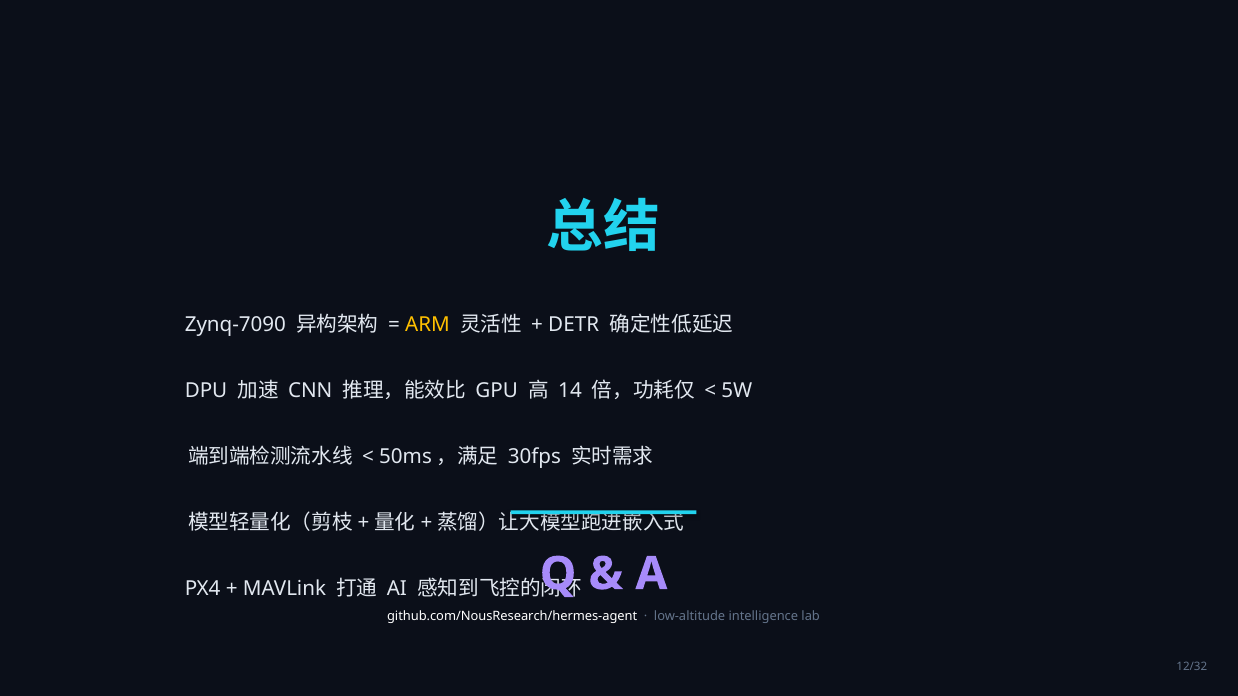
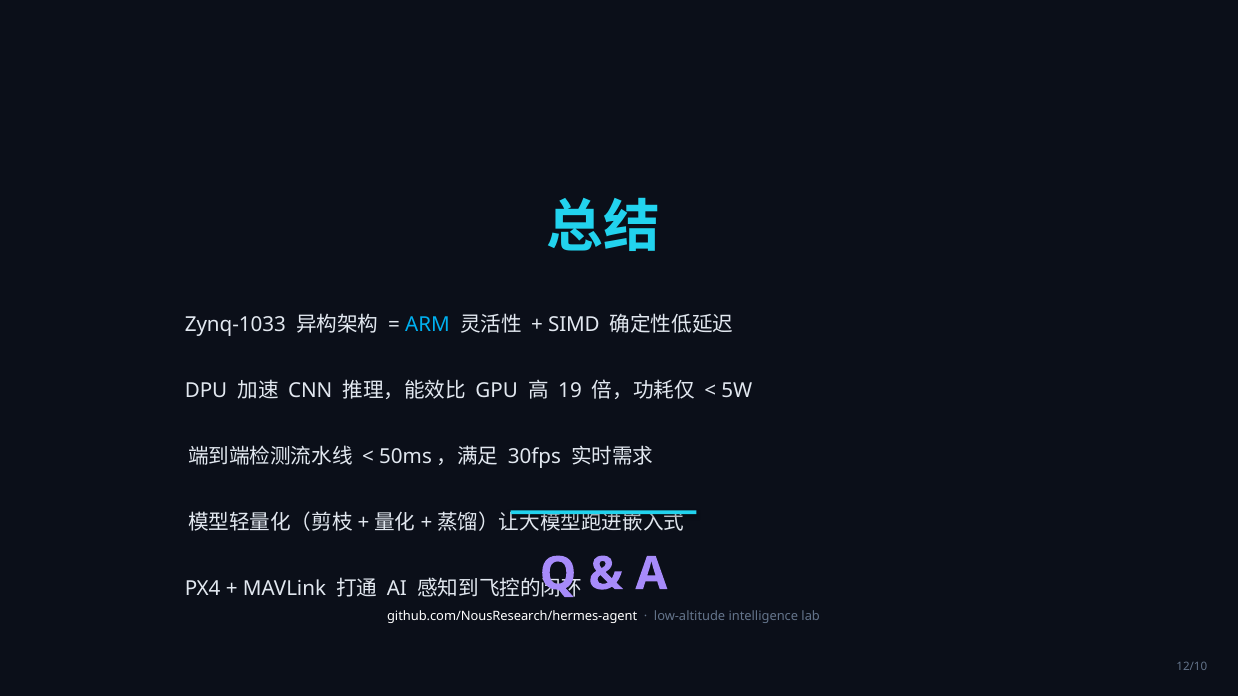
Zynq-7090: Zynq-7090 -> Zynq-1033 (235, 325)
ARM colour: yellow -> light blue (427, 325)
DETR: DETR -> SIMD (574, 325)
14: 14 -> 19 (570, 391)
12/32: 12/32 -> 12/10 (1192, 667)
